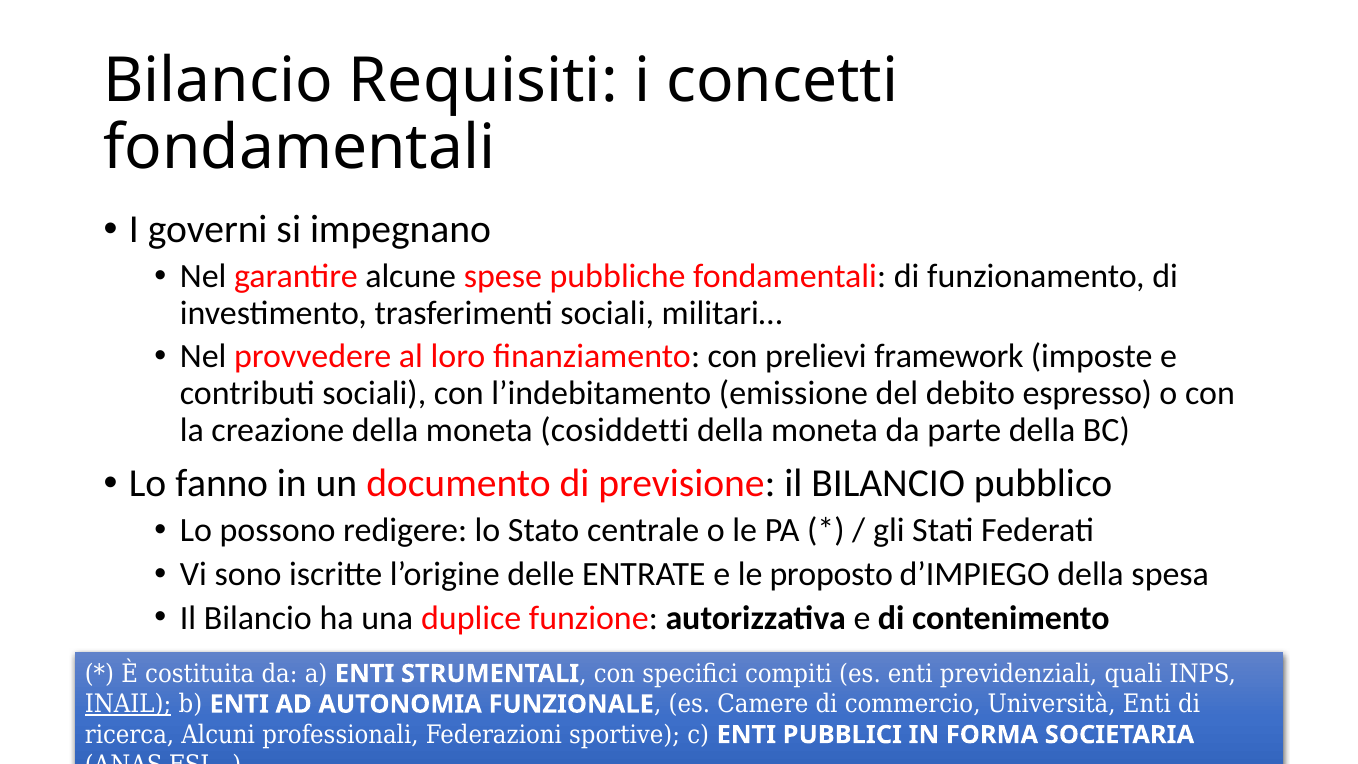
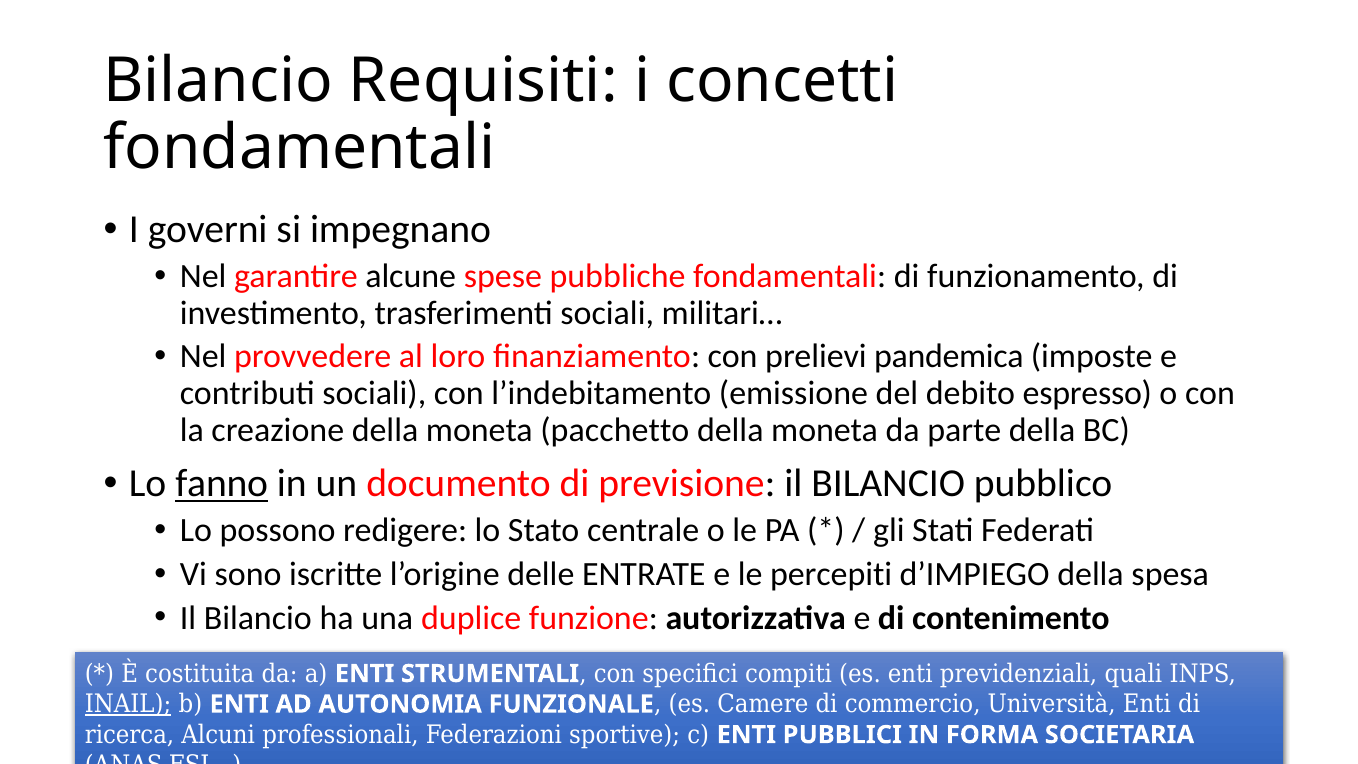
framework: framework -> pandemica (949, 357)
cosiddetti: cosiddetti -> pacchetto (615, 430)
fanno underline: none -> present (222, 484)
proposto: proposto -> percepiti (831, 574)
